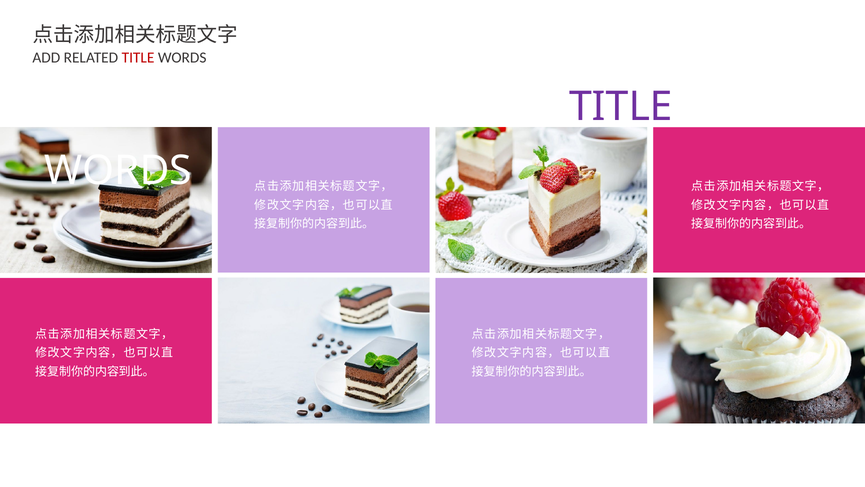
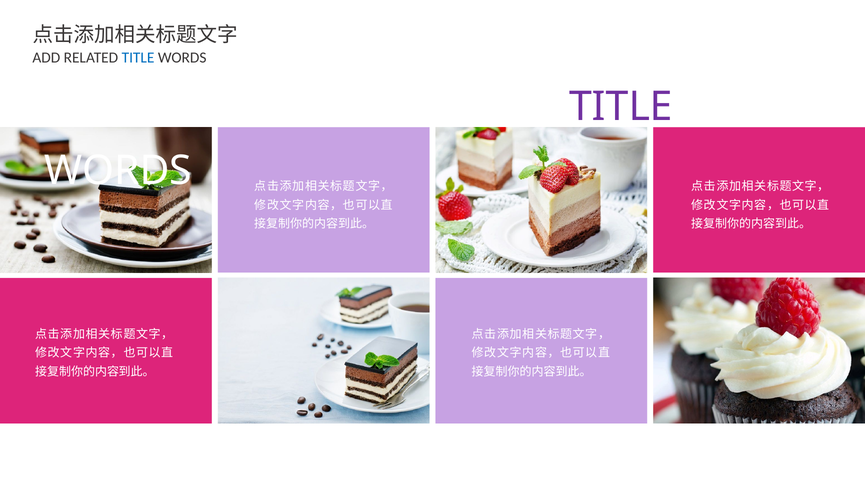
TITLE colour: red -> blue (138, 58)
